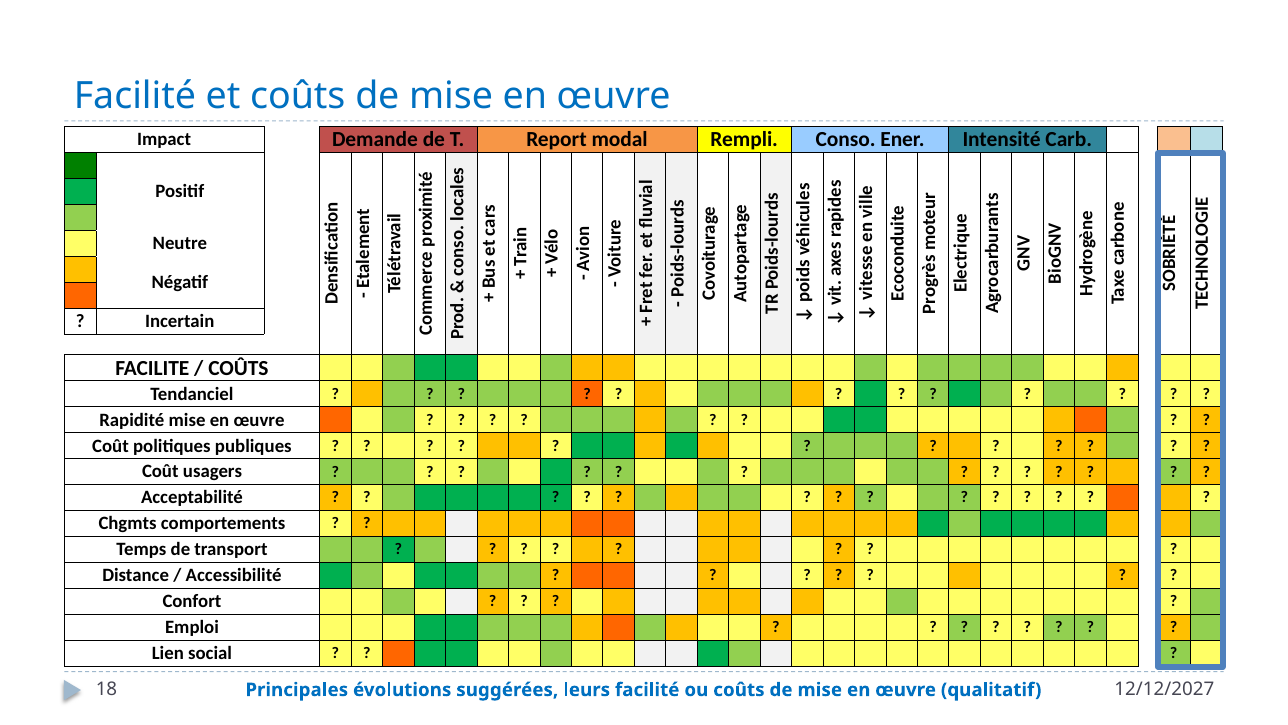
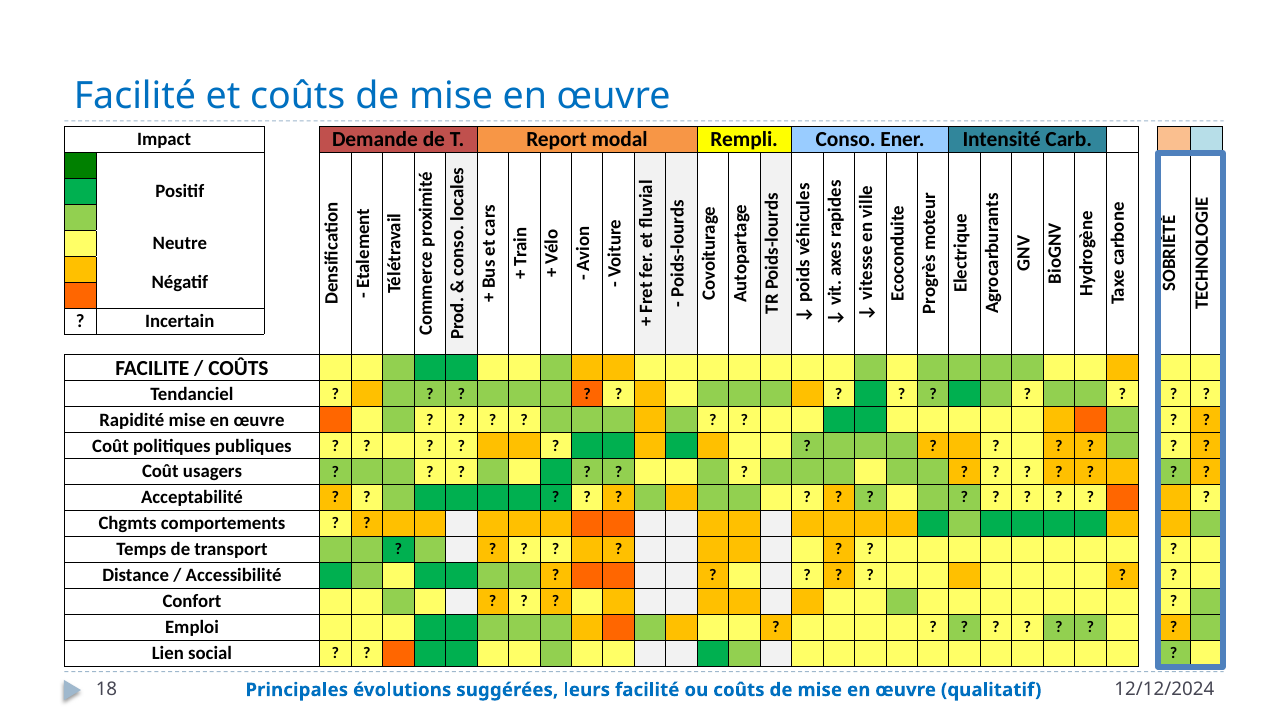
12/12/2027: 12/12/2027 -> 12/12/2024 (1164, 689)
